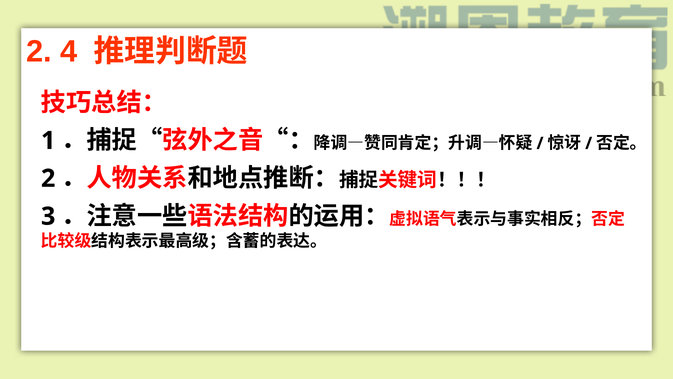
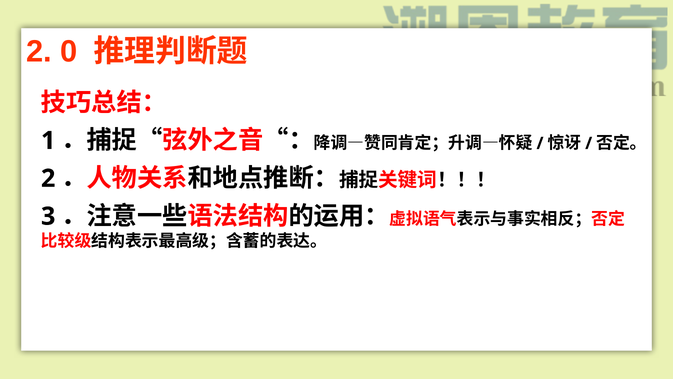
4: 4 -> 0 (69, 52)
